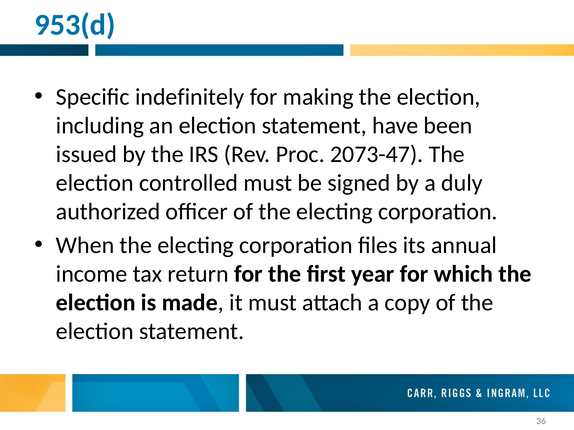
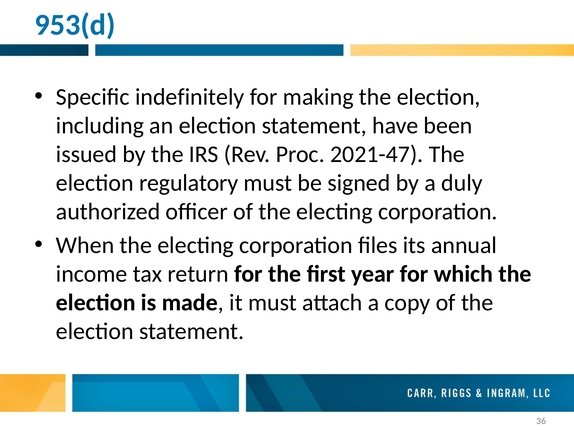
2073-47: 2073-47 -> 2021-47 (377, 154)
controlled: controlled -> regulatory (189, 183)
